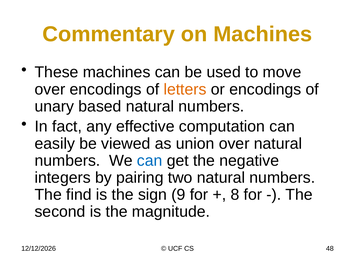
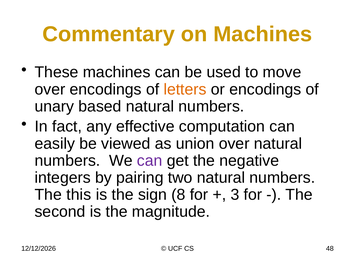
can colour: blue -> purple (150, 161)
find: find -> this (79, 195)
9: 9 -> 8 (178, 195)
8: 8 -> 3 (235, 195)
